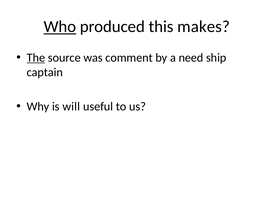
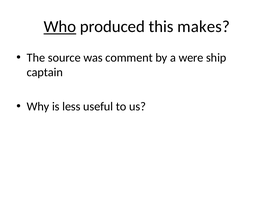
The underline: present -> none (36, 57)
need: need -> were (191, 57)
will: will -> less (71, 106)
